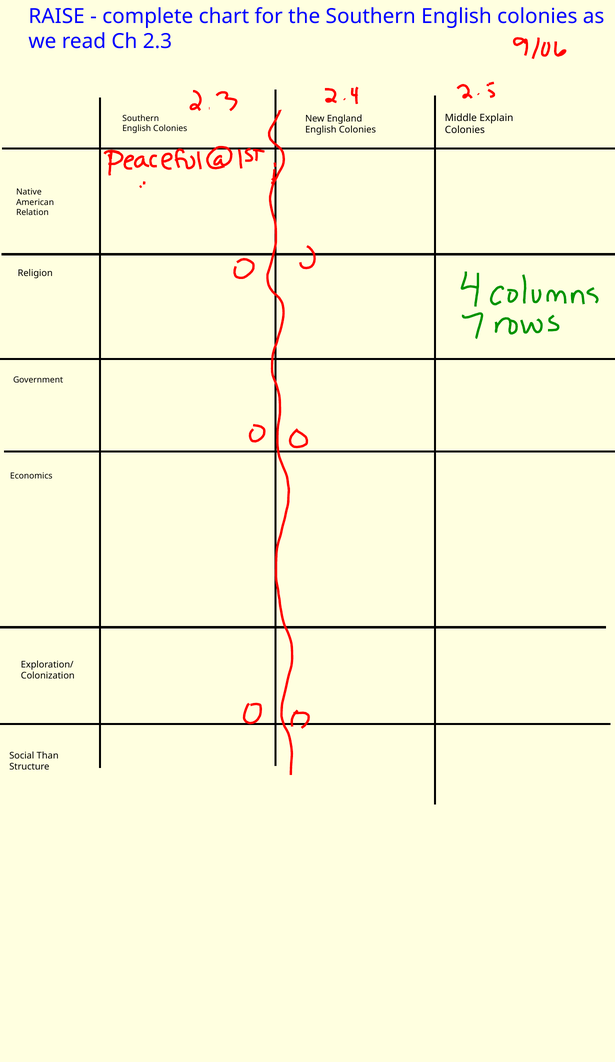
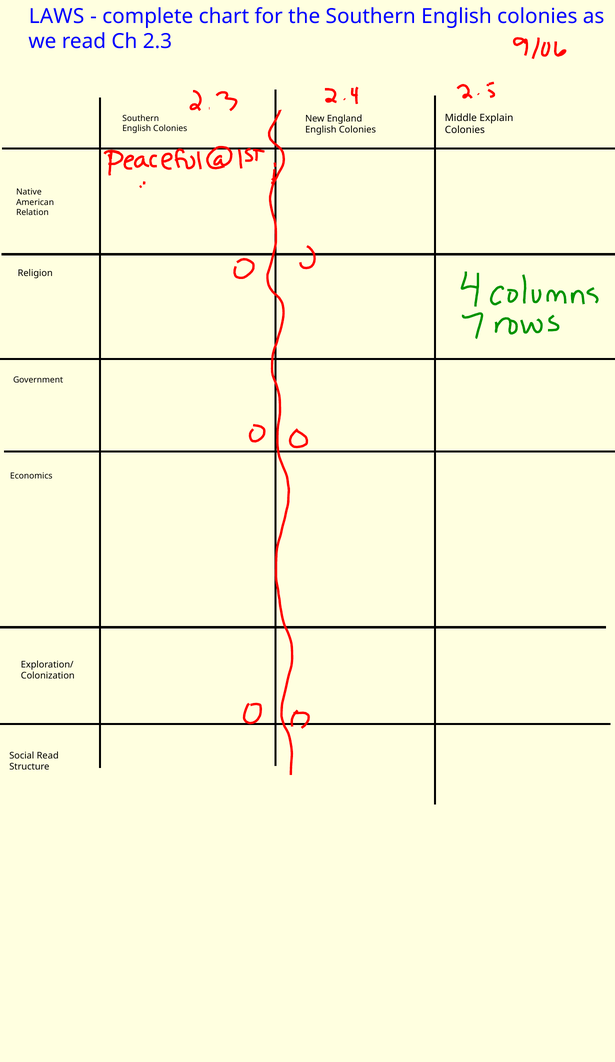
RAISE: RAISE -> LAWS (57, 17)
Social Than: Than -> Read (48, 755)
